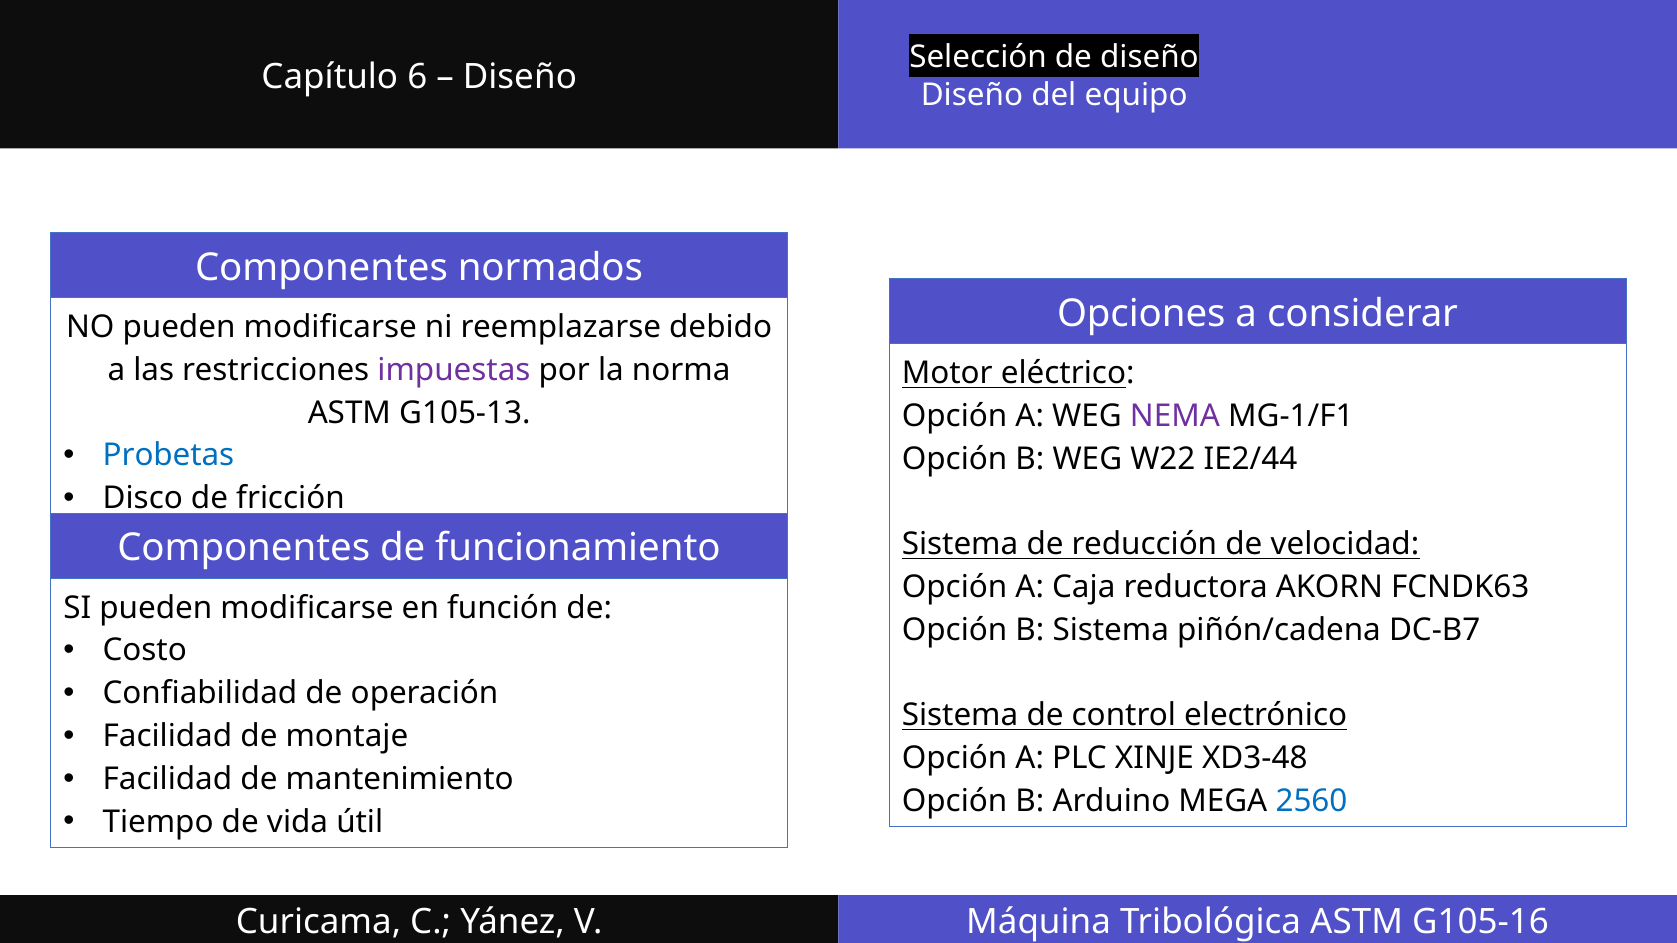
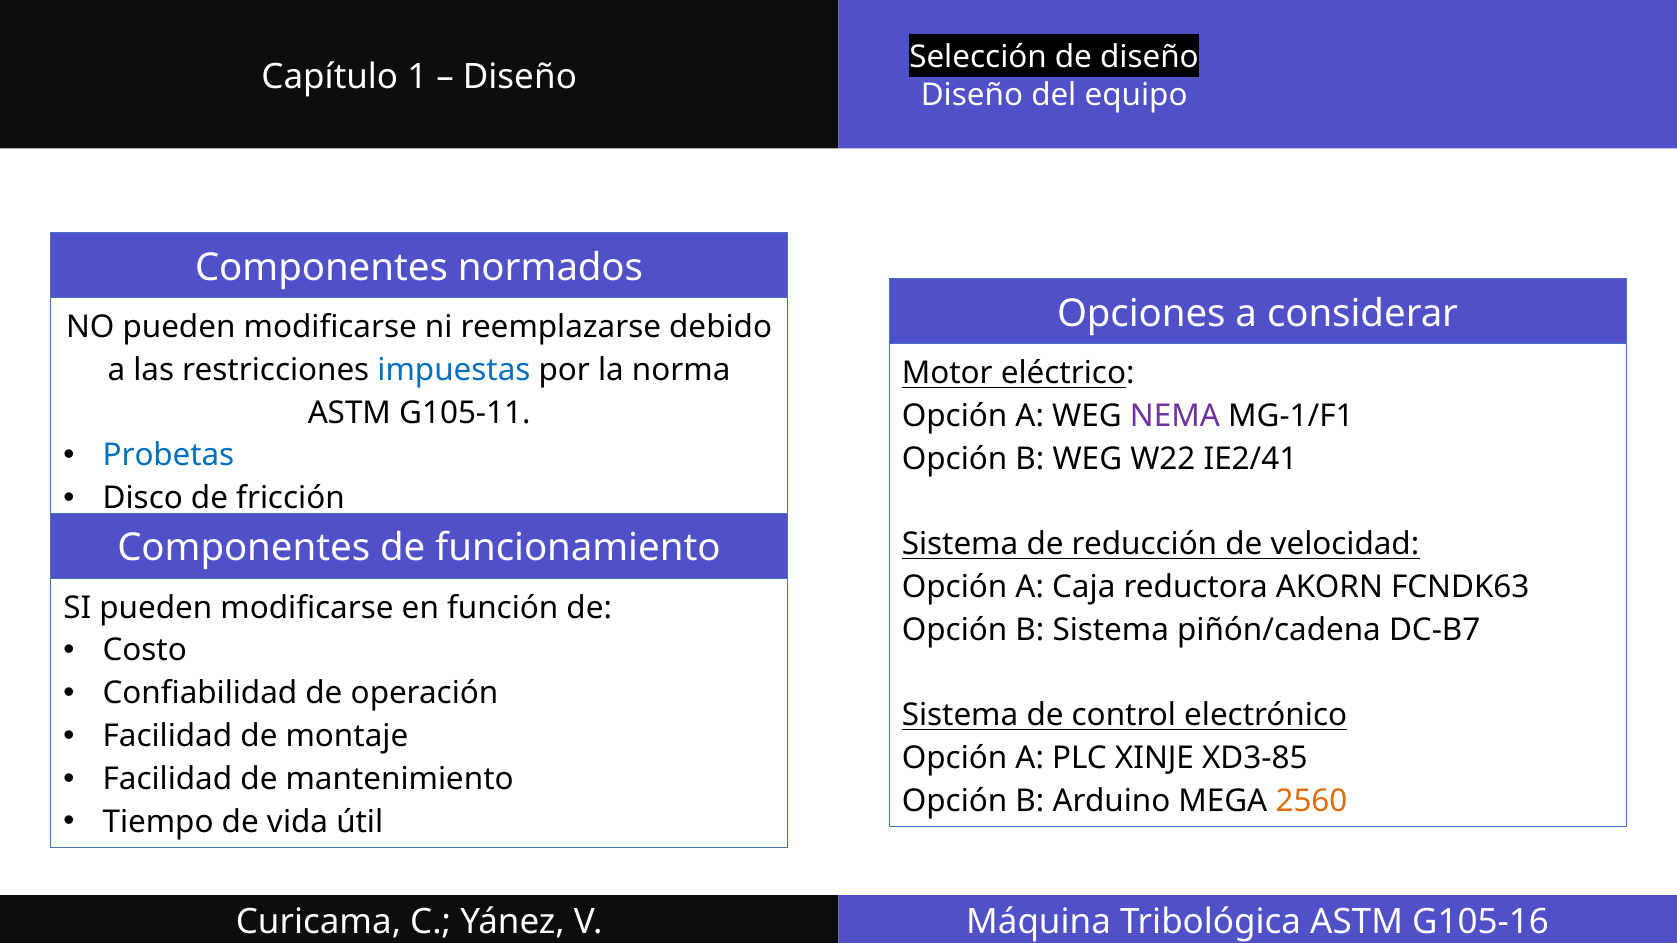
6: 6 -> 1 (417, 77)
impuestas colour: purple -> blue (454, 370)
G105-13: G105-13 -> G105-11 (465, 413)
IE2/44: IE2/44 -> IE2/41 (1250, 459)
XD3-48: XD3-48 -> XD3-85 (1255, 758)
2560 colour: blue -> orange (1311, 801)
